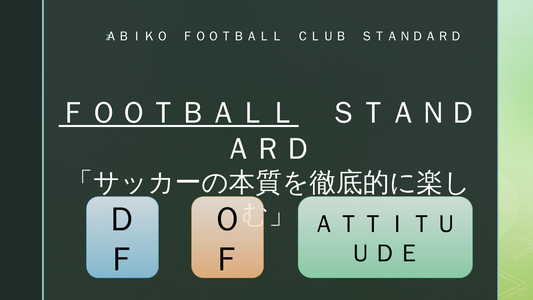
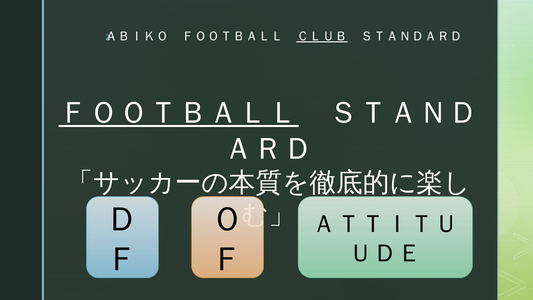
ＣＬＵＢ underline: none -> present (322, 36)
